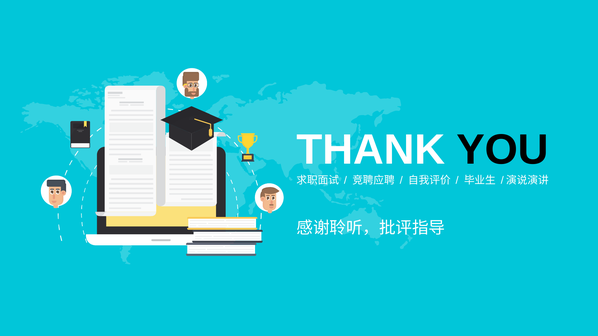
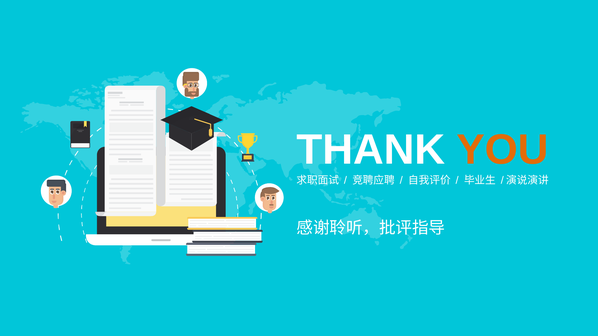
YOU colour: black -> orange (502, 150)
